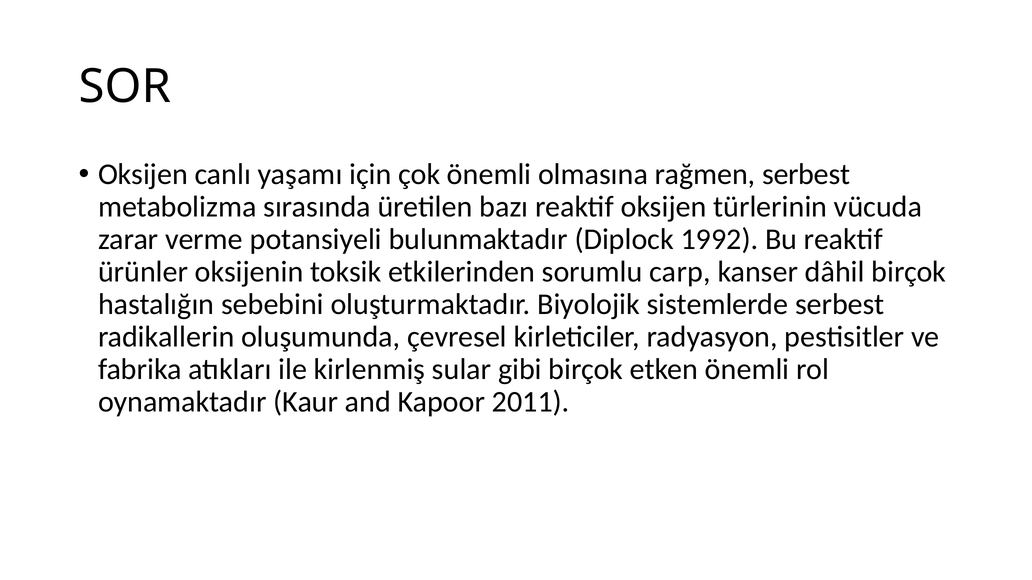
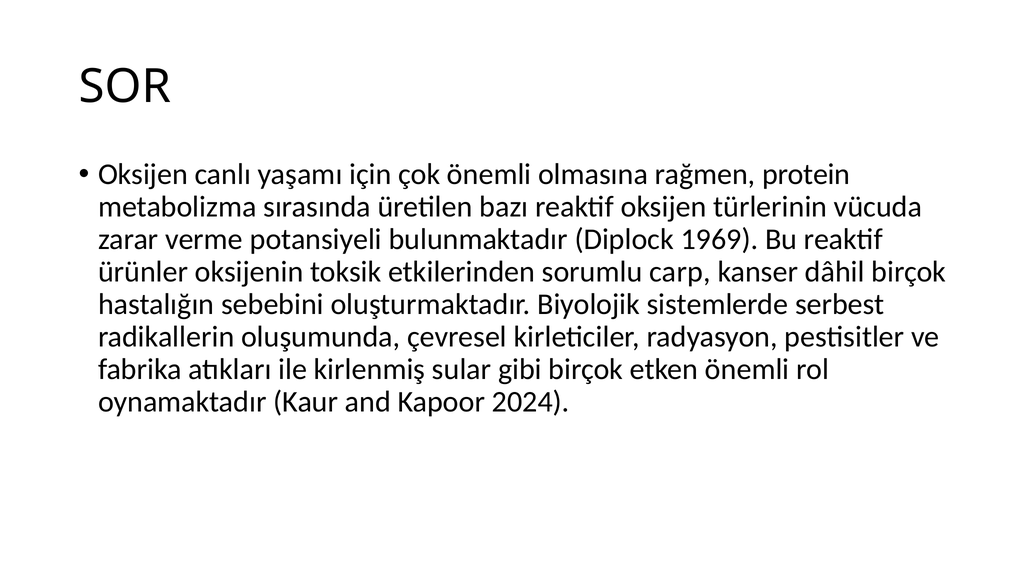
rağmen serbest: serbest -> protein (806, 174)
1992: 1992 -> 1969 (719, 240)
2011: 2011 -> 2024 (531, 402)
